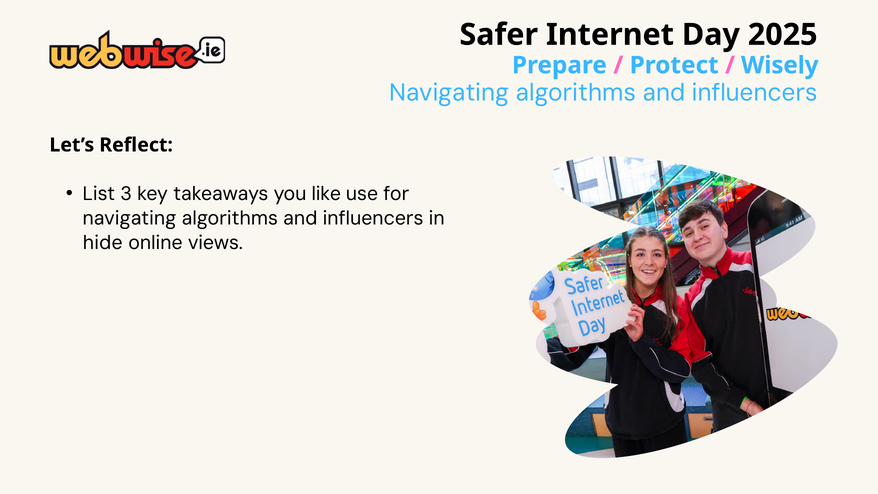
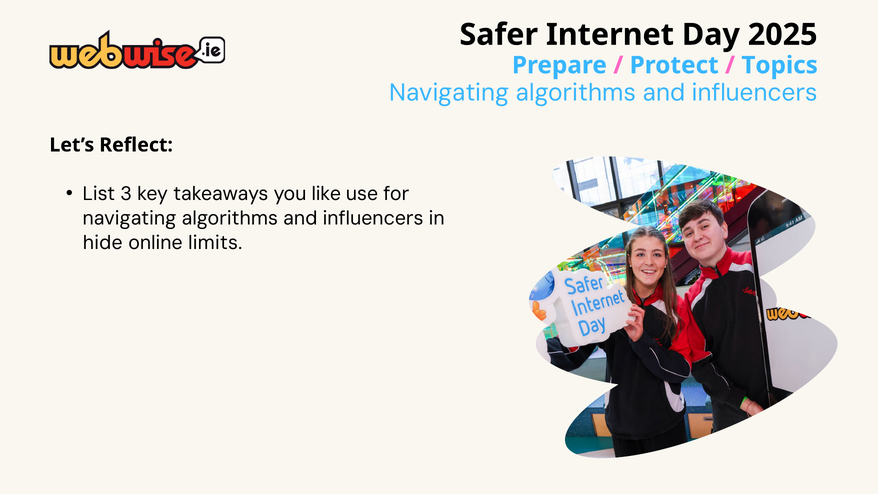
Wisely: Wisely -> Topics (780, 65)
views: views -> limits (215, 243)
